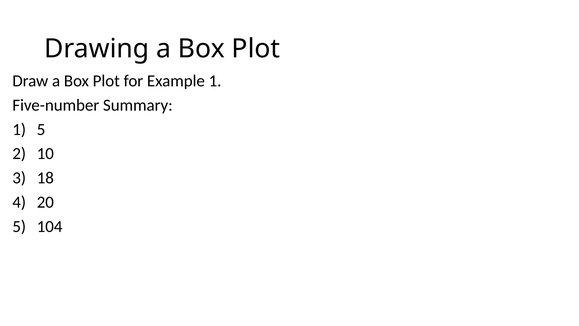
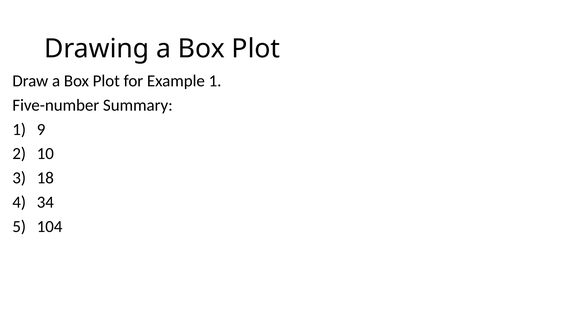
1 5: 5 -> 9 (41, 129)
20: 20 -> 34 (45, 202)
